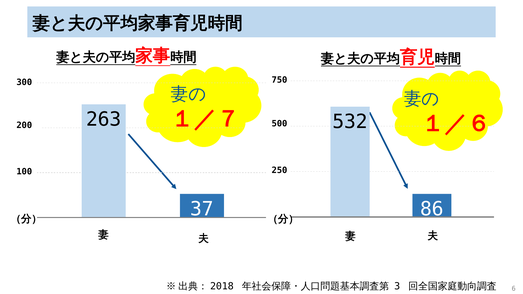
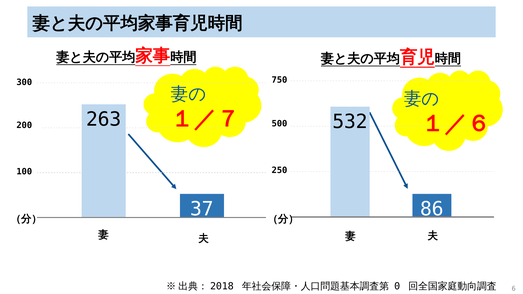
3: 3 -> 0 (397, 287)
